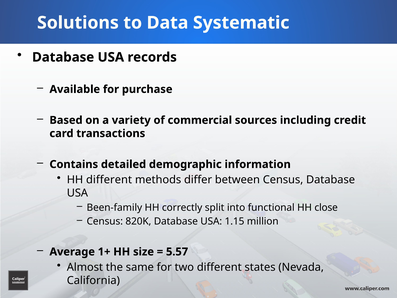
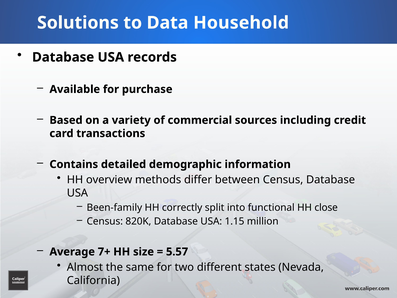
Systematic: Systematic -> Household (241, 23)
HH different: different -> overview (109, 180)
1+: 1+ -> 7+ (104, 252)
